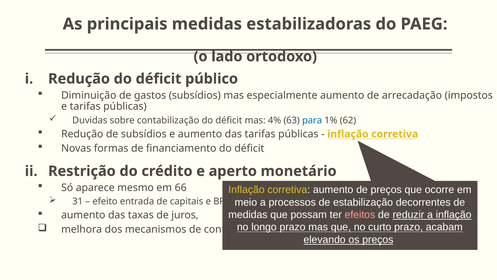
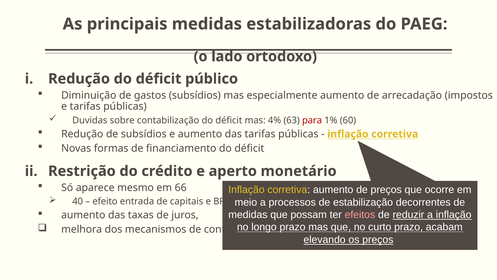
para colour: blue -> red (312, 120)
62: 62 -> 60 (348, 120)
31: 31 -> 40 (78, 201)
